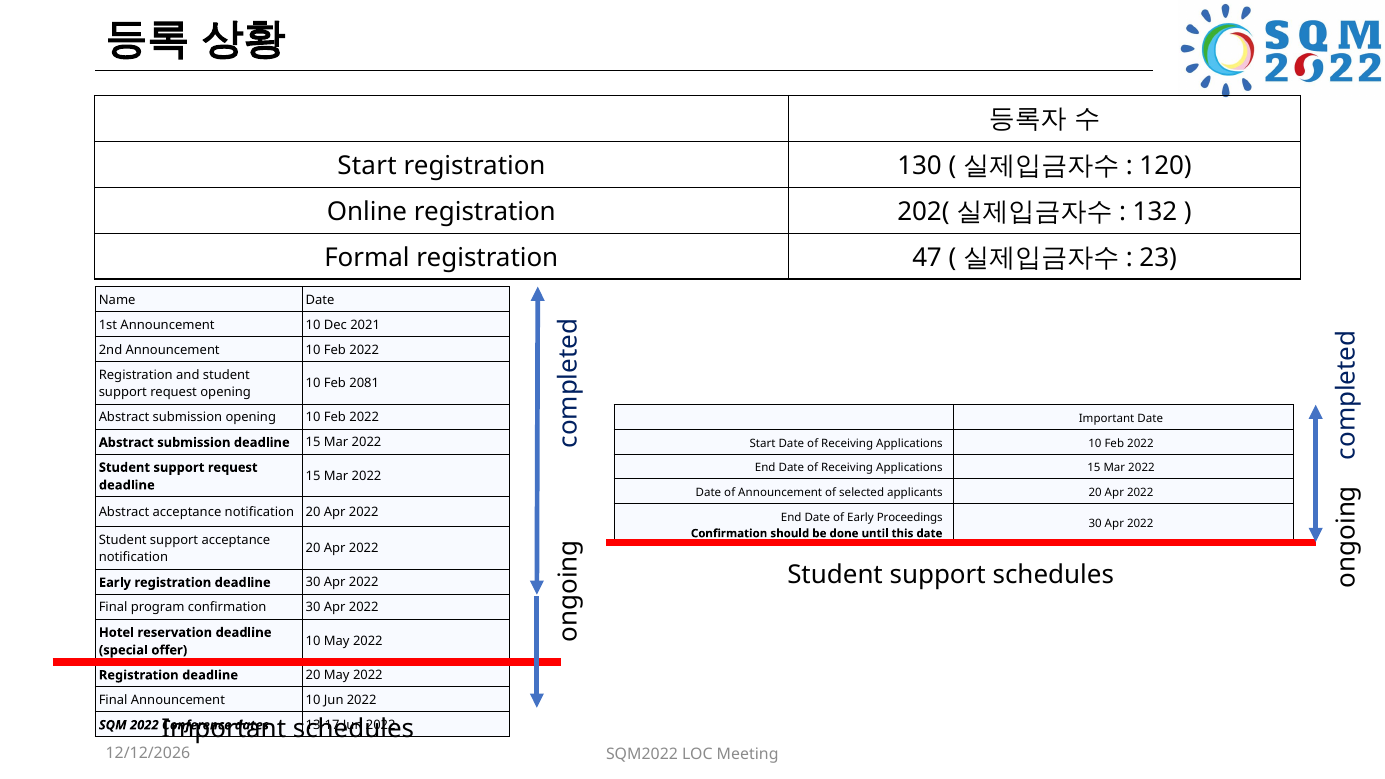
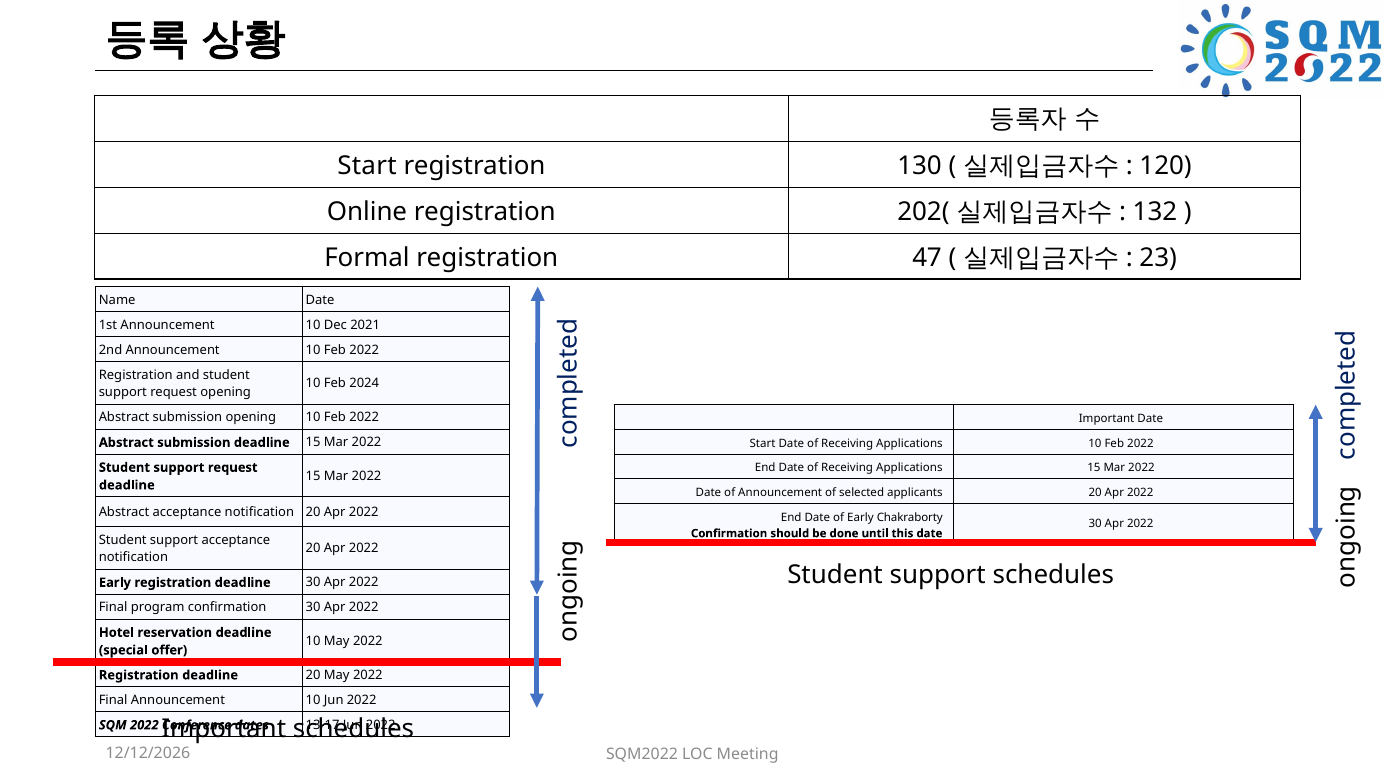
2081: 2081 -> 2024 (364, 384)
Proceedings: Proceedings -> Chakraborty (910, 518)
